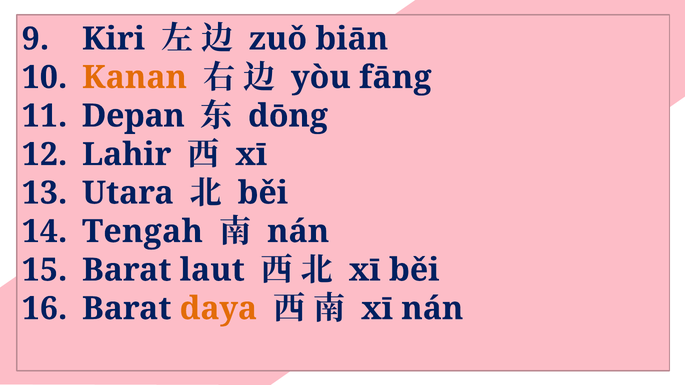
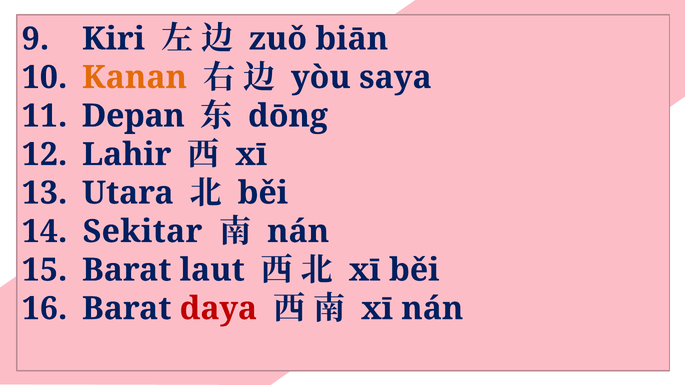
fāng: fāng -> saya (395, 77)
Tengah: Tengah -> Sekitar (143, 232)
daya colour: orange -> red (218, 309)
